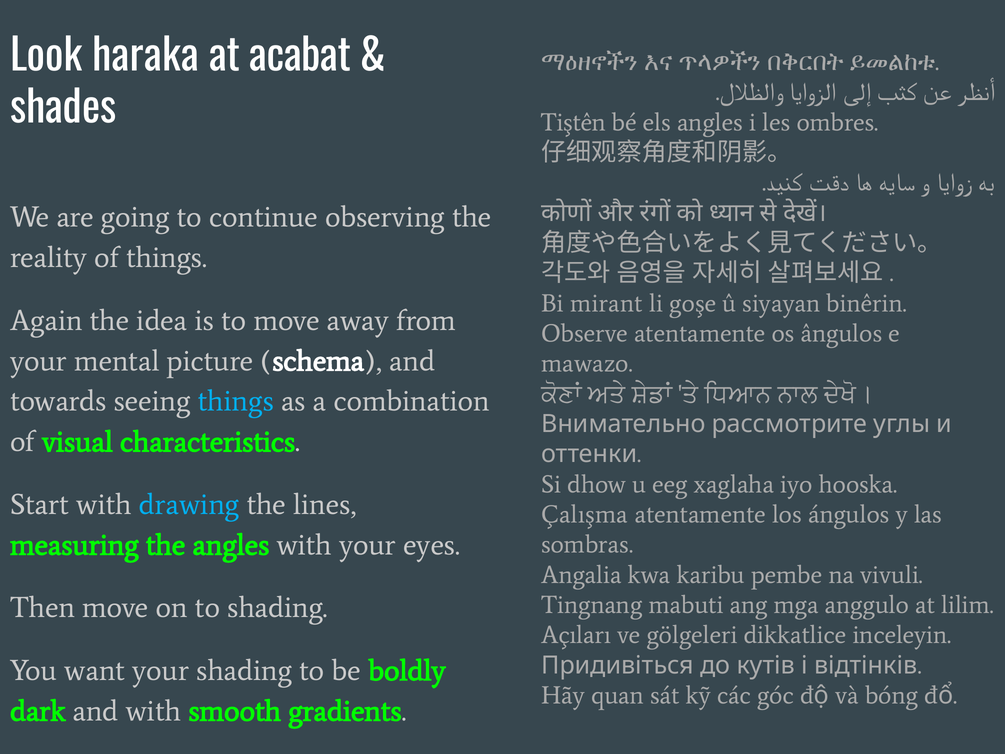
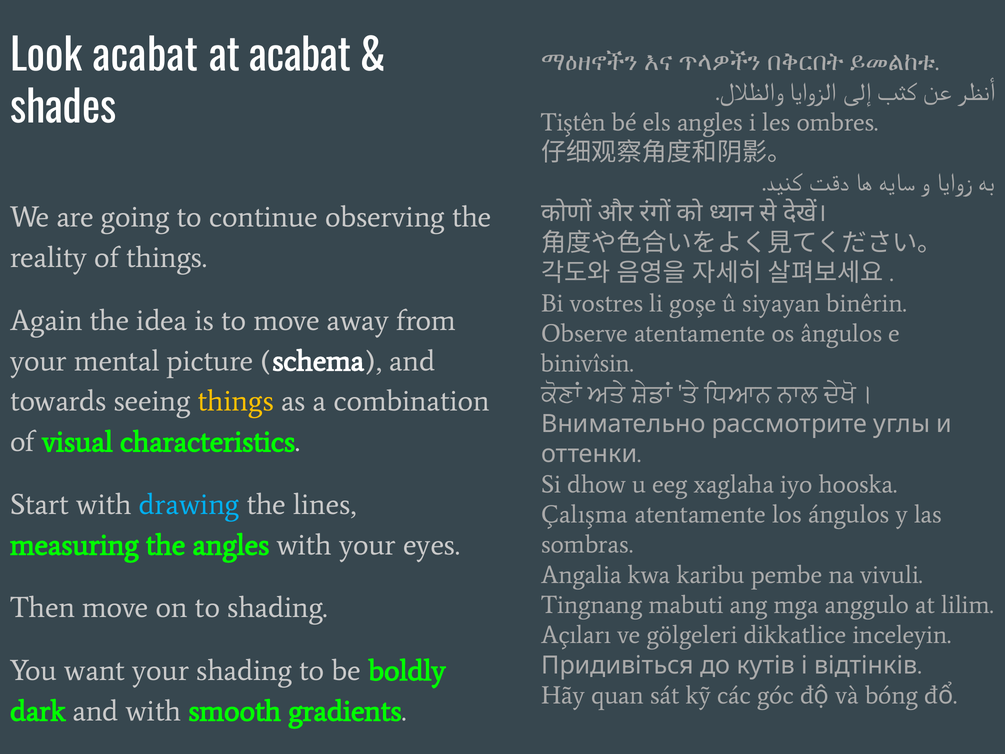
Look haraka: haraka -> acabat (145, 56)
mirant: mirant -> vostres (607, 303)
mawazo: mawazo -> binivîsin (587, 364)
things colour: light blue -> yellow (236, 401)
